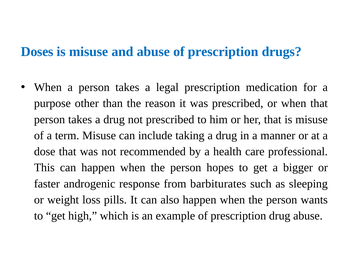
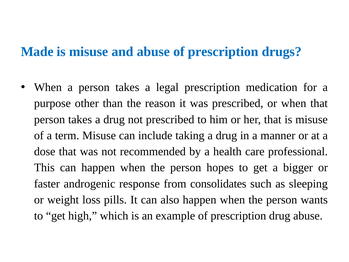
Doses: Doses -> Made (37, 52)
barbiturates: barbiturates -> consolidates (218, 184)
